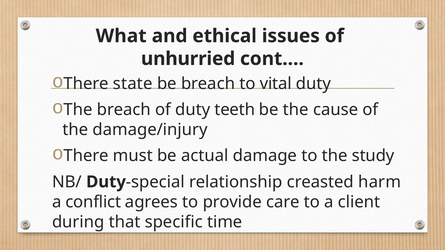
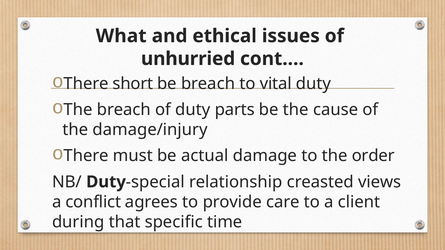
state: state -> short (133, 84)
teeth: teeth -> parts (235, 110)
study: study -> order (373, 156)
harm: harm -> views (380, 182)
